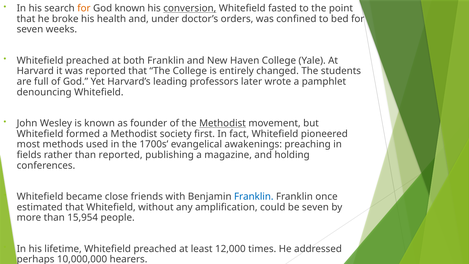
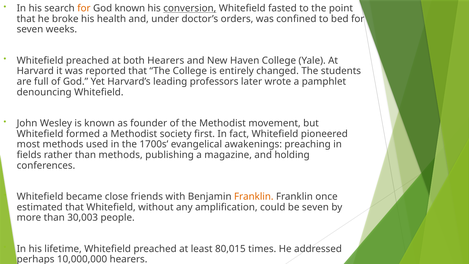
both Franklin: Franklin -> Hearers (166, 60)
Methodist underline: present -> none (223, 123)
than reported: reported -> methods (121, 155)
Franklin colour: blue -> orange (254, 196)
15,954: 15,954 -> 30,003 (83, 218)
12,000: 12,000 -> 80,015 (230, 249)
